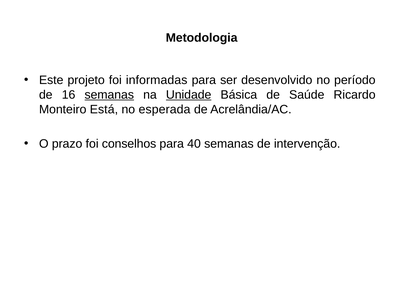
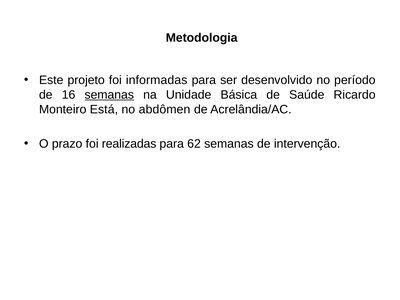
Unidade underline: present -> none (189, 95)
esperada: esperada -> abdômen (165, 109)
conselhos: conselhos -> realizadas (129, 144)
40: 40 -> 62 (194, 144)
